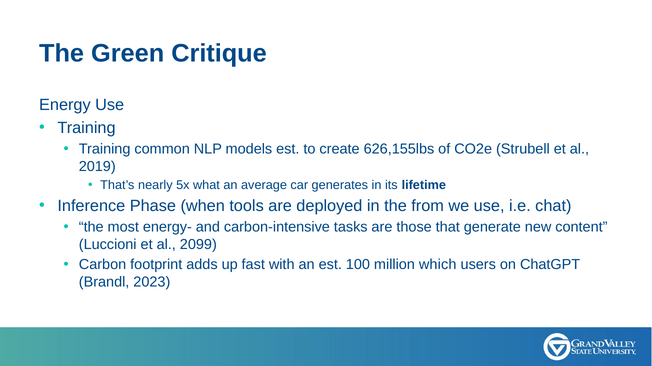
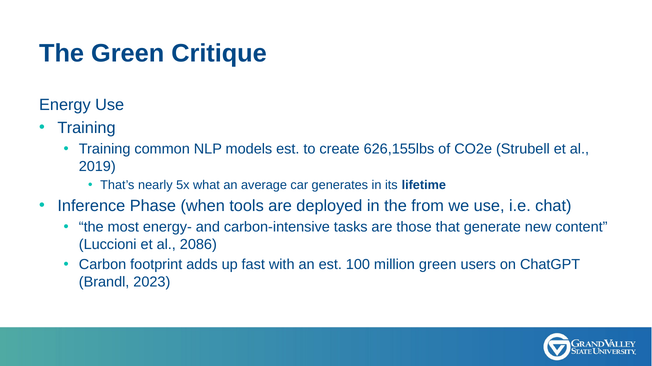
2099: 2099 -> 2086 (198, 245)
million which: which -> green (438, 265)
